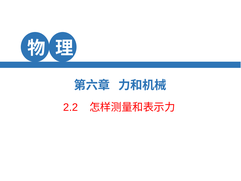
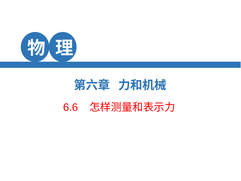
2.2: 2.2 -> 6.6 (71, 107)
